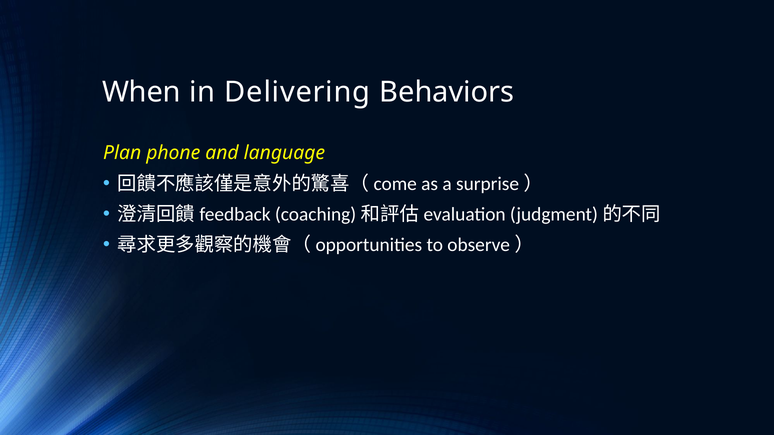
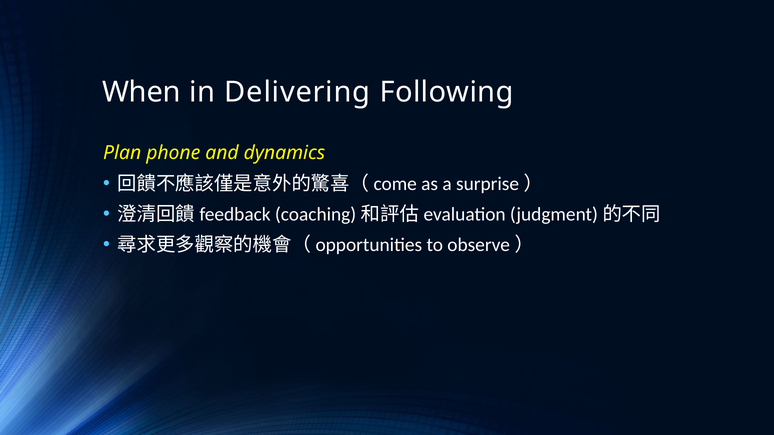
Behaviors: Behaviors -> Following (447, 92)
language: language -> dynamics (284, 153)
